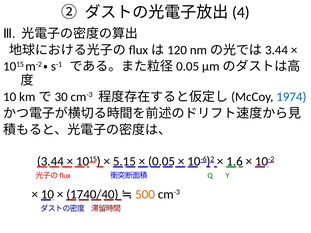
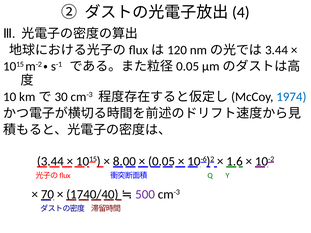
5.15: 5.15 -> 8.00 (124, 161)
10: 10 -> 70 (47, 194)
500 colour: orange -> purple (145, 194)
